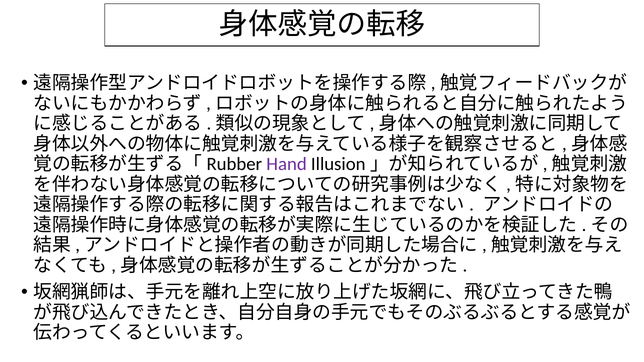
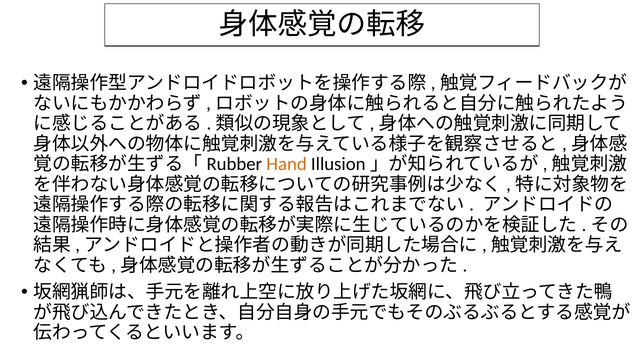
Hand colour: purple -> orange (287, 164)
